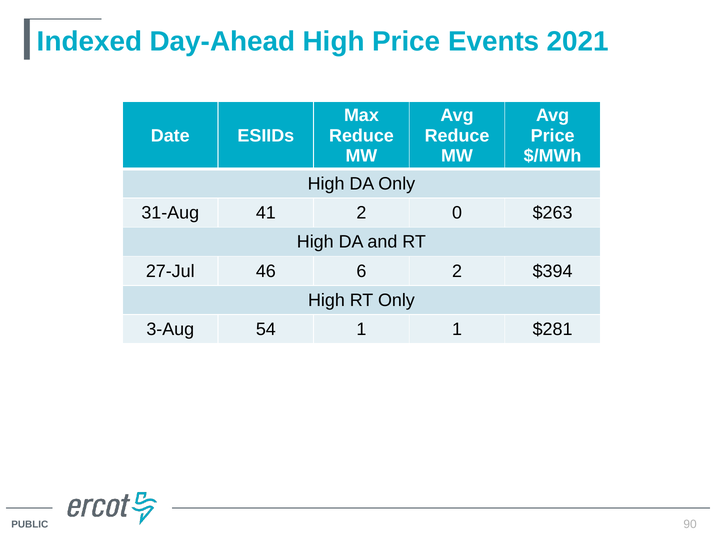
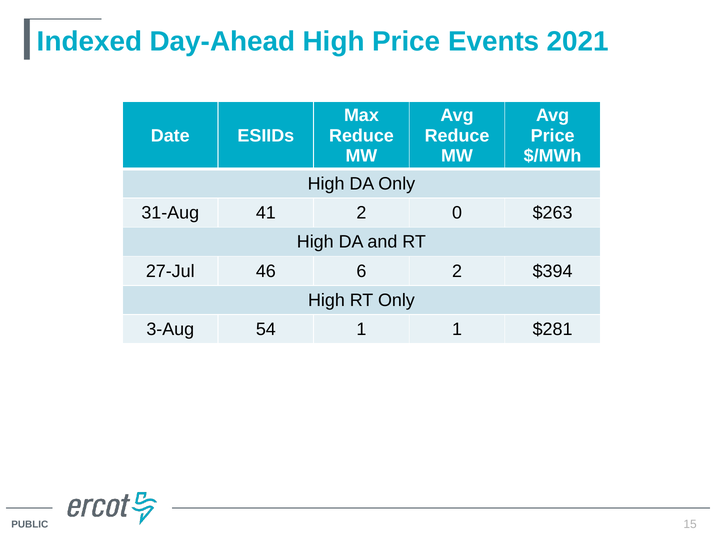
90: 90 -> 15 (690, 524)
